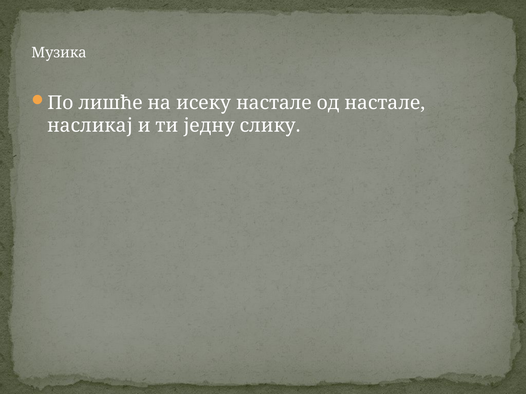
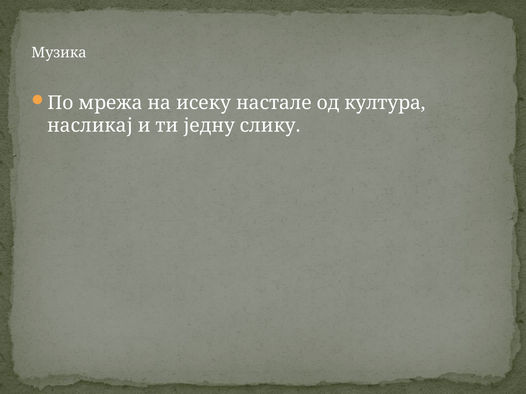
лишће: лишће -> мрежа (110, 103)
од настале: настале -> култура (385, 103)
